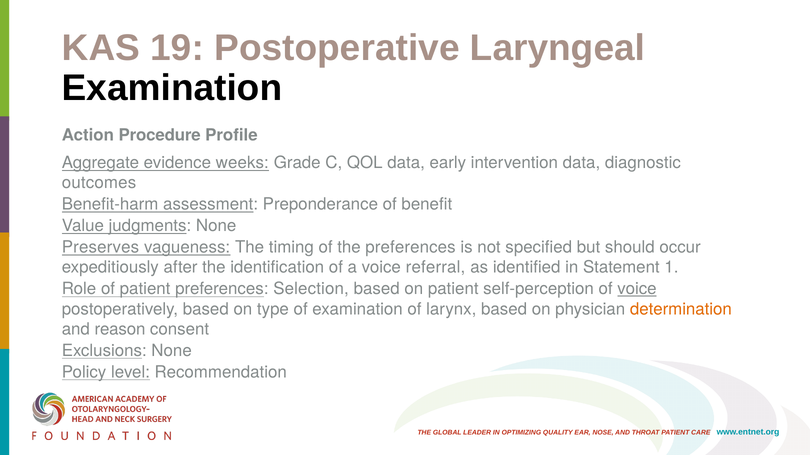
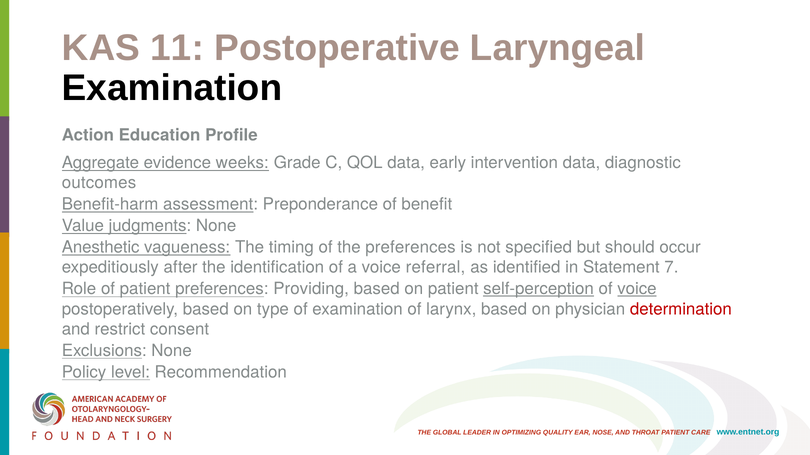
19: 19 -> 11 (177, 48)
Procedure: Procedure -> Education (160, 135)
Preserves: Preserves -> Anesthetic (101, 248)
1: 1 -> 7 (671, 268)
Selection: Selection -> Providing (311, 289)
self-perception underline: none -> present (539, 289)
determination colour: orange -> red (681, 309)
reason: reason -> restrict (120, 329)
